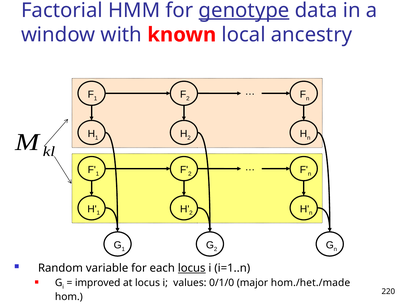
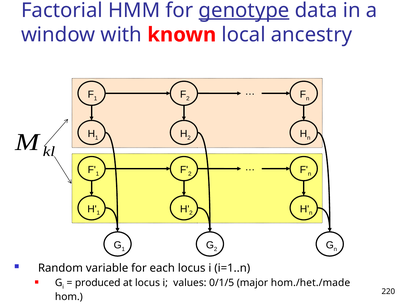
locus underline: present -> none (192, 268)
improved: improved -> produced (98, 283)
0/1/0: 0/1/0 -> 0/1/5 (222, 283)
